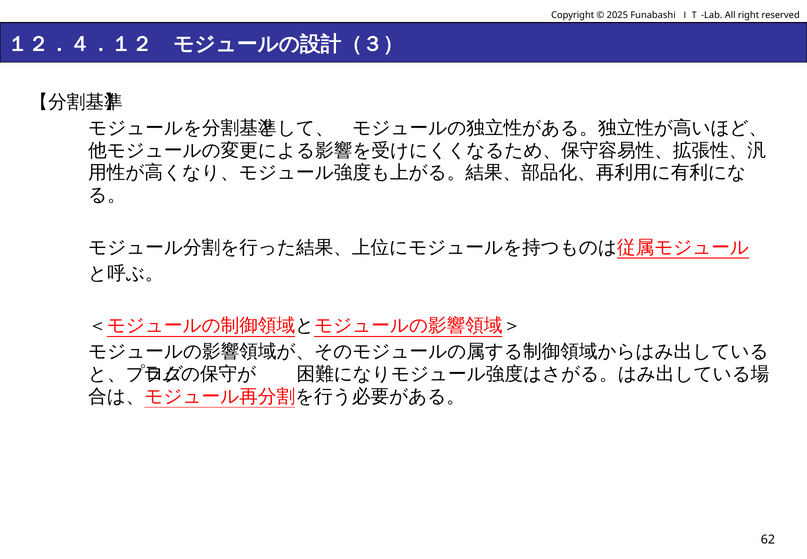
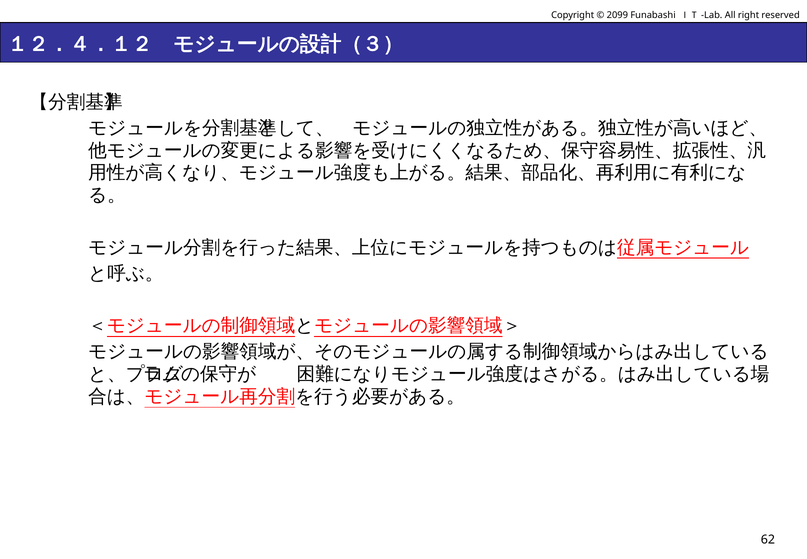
2025: 2025 -> 2099 (617, 15)
